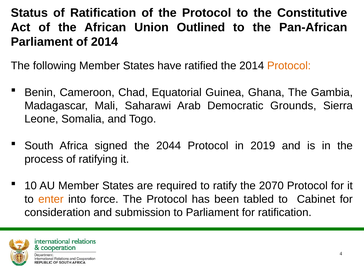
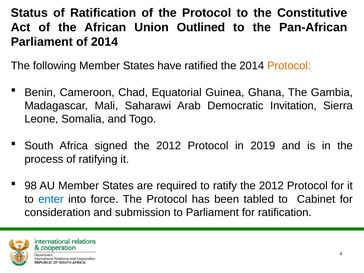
Grounds: Grounds -> Invitation (293, 106)
signed the 2044: 2044 -> 2012 (169, 146)
10: 10 -> 98 (31, 186)
ratify the 2070: 2070 -> 2012 (271, 186)
enter colour: orange -> blue (51, 199)
